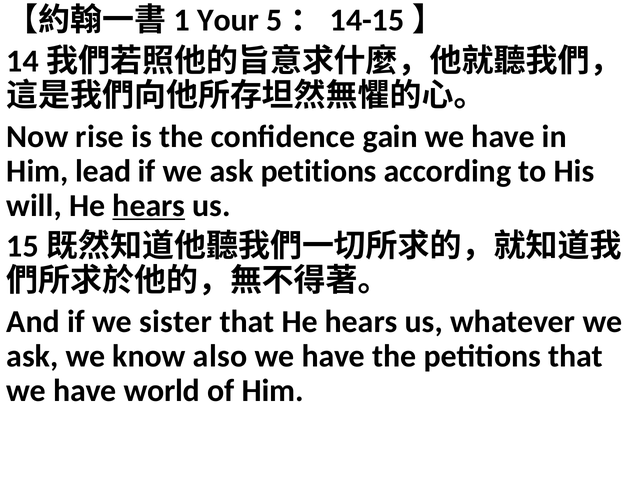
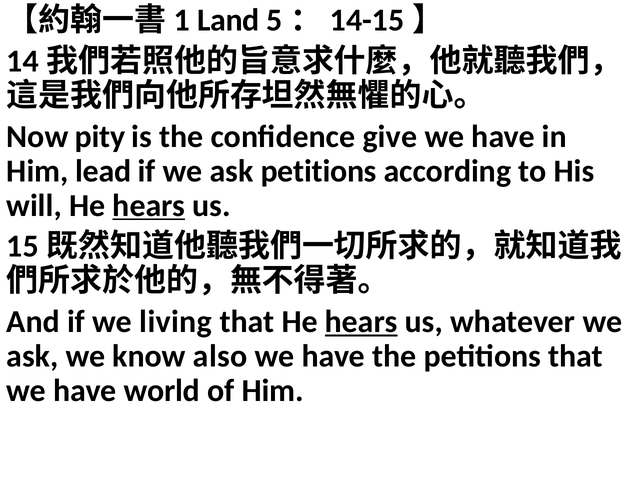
Your: Your -> Land (228, 20)
rise: rise -> pity (100, 137)
gain: gain -> give (390, 137)
sister: sister -> living (176, 322)
hears underline: none -> present (361, 322)
